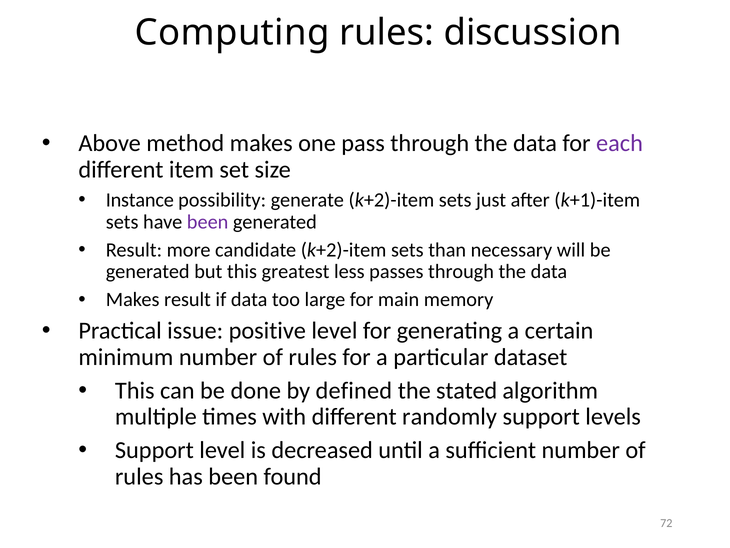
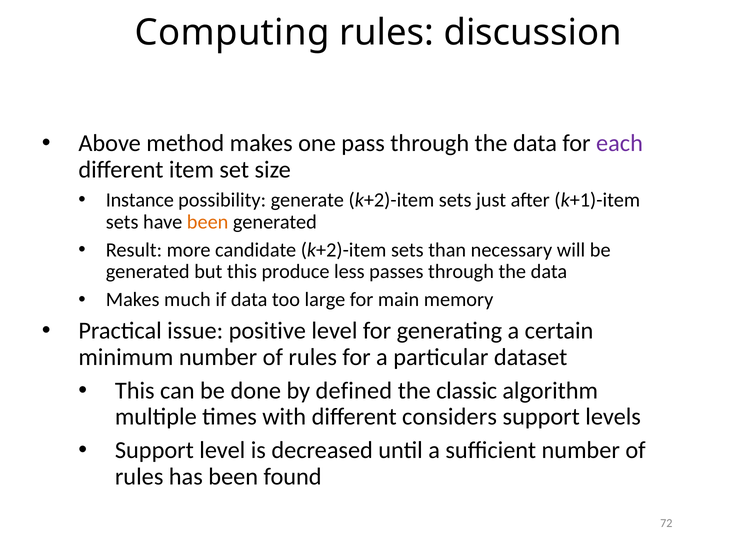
been colour: purple -> orange (208, 222)
greatest: greatest -> produce (296, 271)
Makes result: result -> much (187, 299)
stated: stated -> classic (467, 390)
randomly: randomly -> considers (450, 416)
